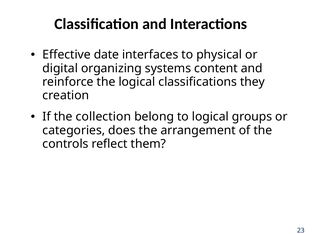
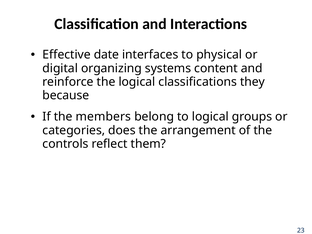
creation: creation -> because (66, 95)
collection: collection -> members (103, 117)
